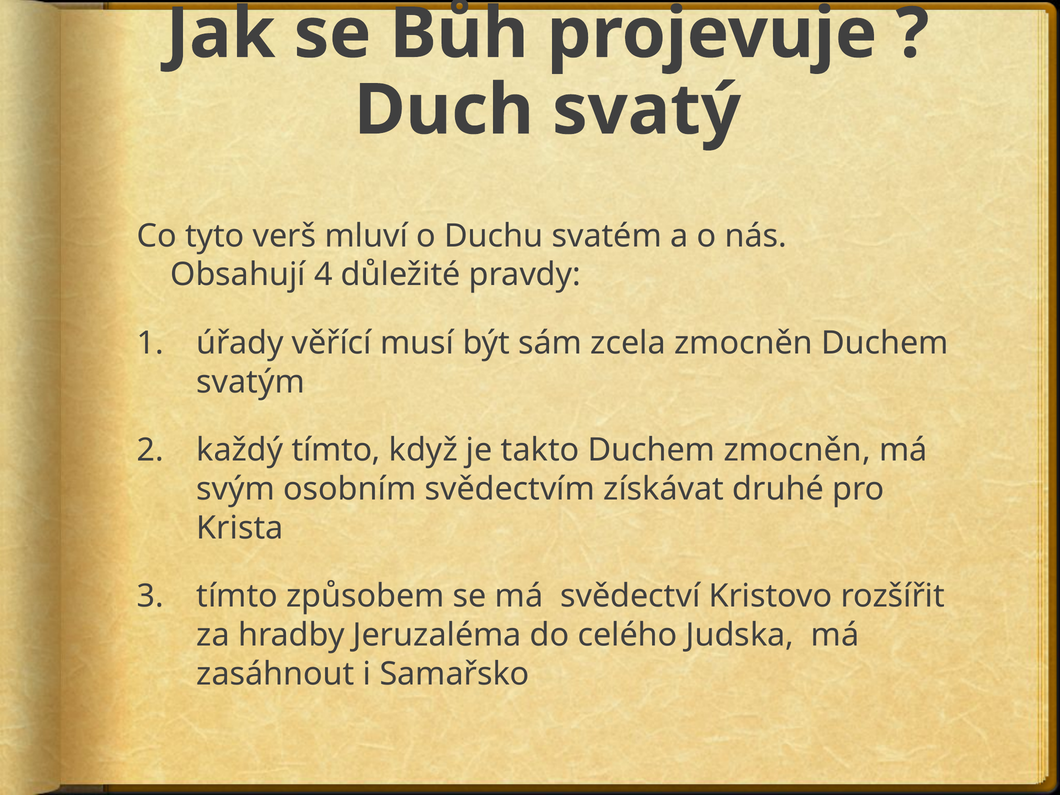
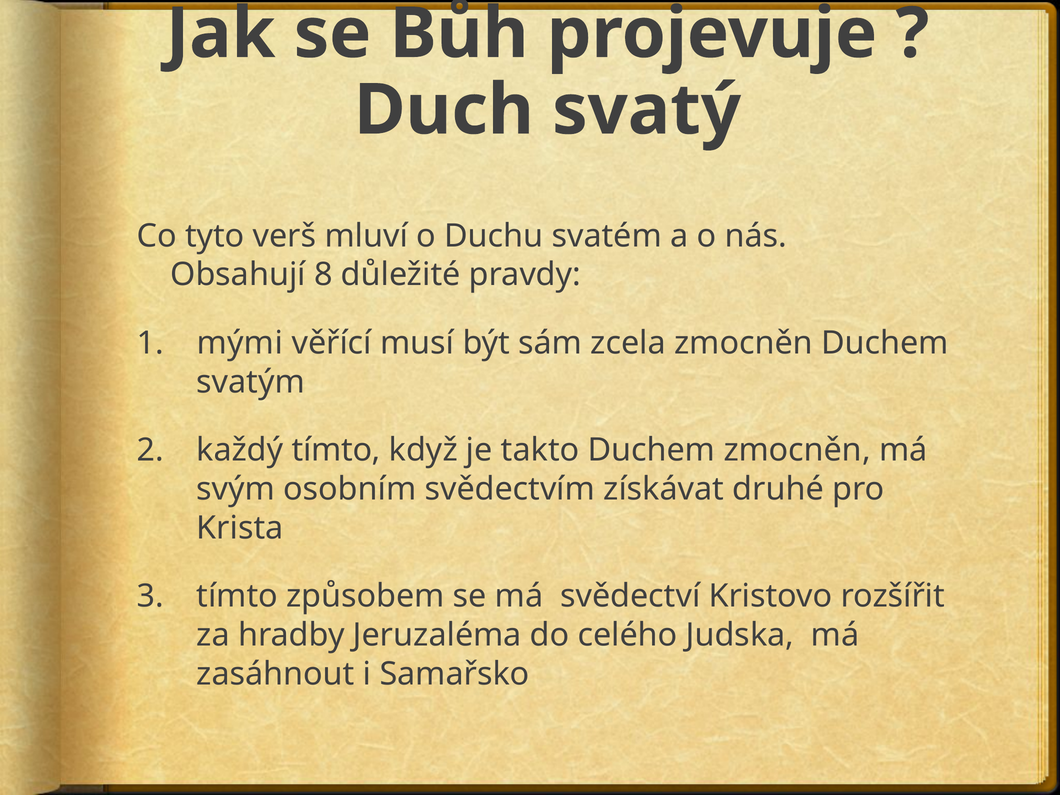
4: 4 -> 8 (323, 275)
úřady: úřady -> mými (240, 343)
